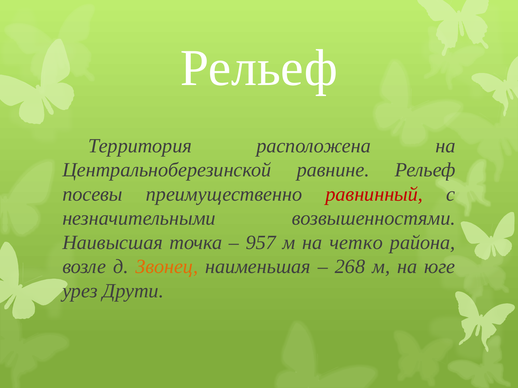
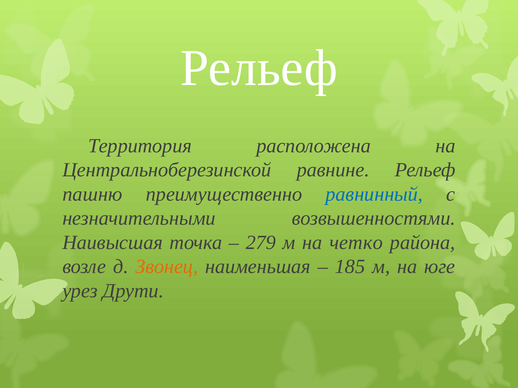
посевы: посевы -> пашню (92, 194)
равнинный colour: red -> blue (374, 194)
957: 957 -> 279 (261, 243)
268: 268 -> 185 (350, 267)
